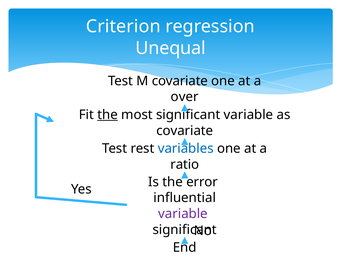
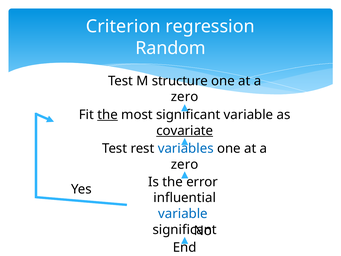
Unequal: Unequal -> Random (171, 48)
M covariate: covariate -> structure (180, 81)
over: over -> zero (185, 97)
covariate underline: none -> present (185, 131)
ratio: ratio -> zero (185, 164)
variable colour: purple -> blue (183, 214)
